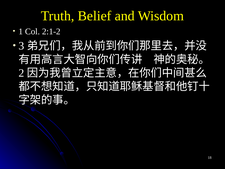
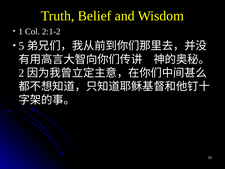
3: 3 -> 5 (21, 46)
